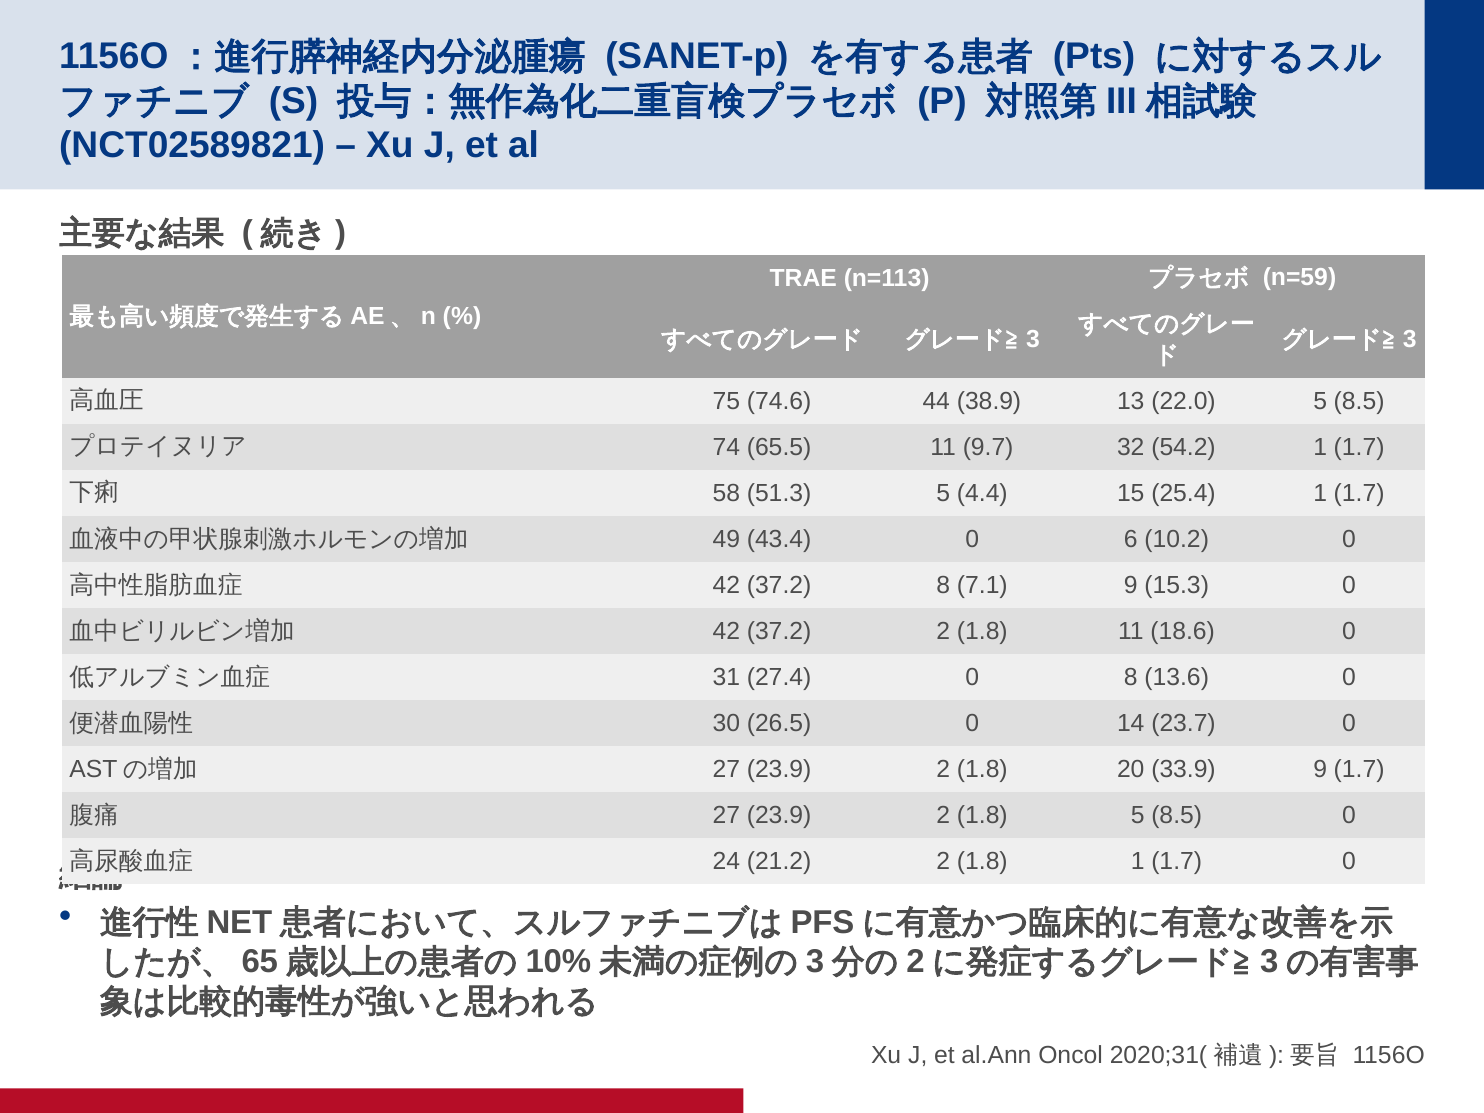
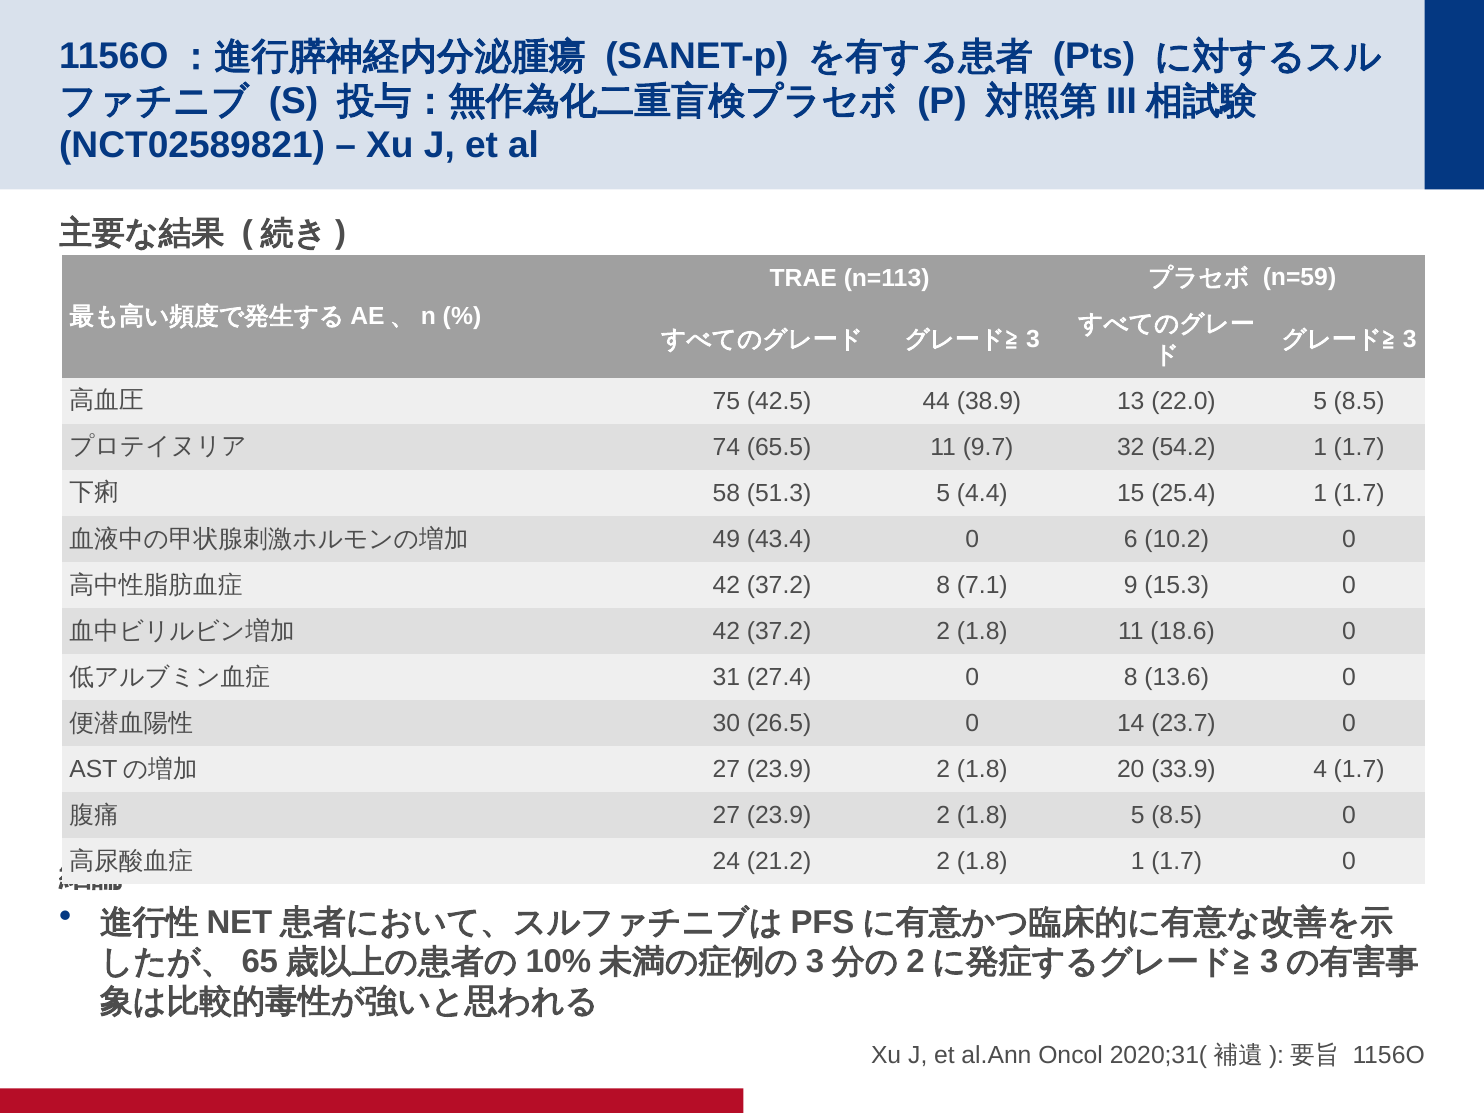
74.6: 74.6 -> 42.5 (779, 401)
33.9 9: 9 -> 4 (1320, 770)
